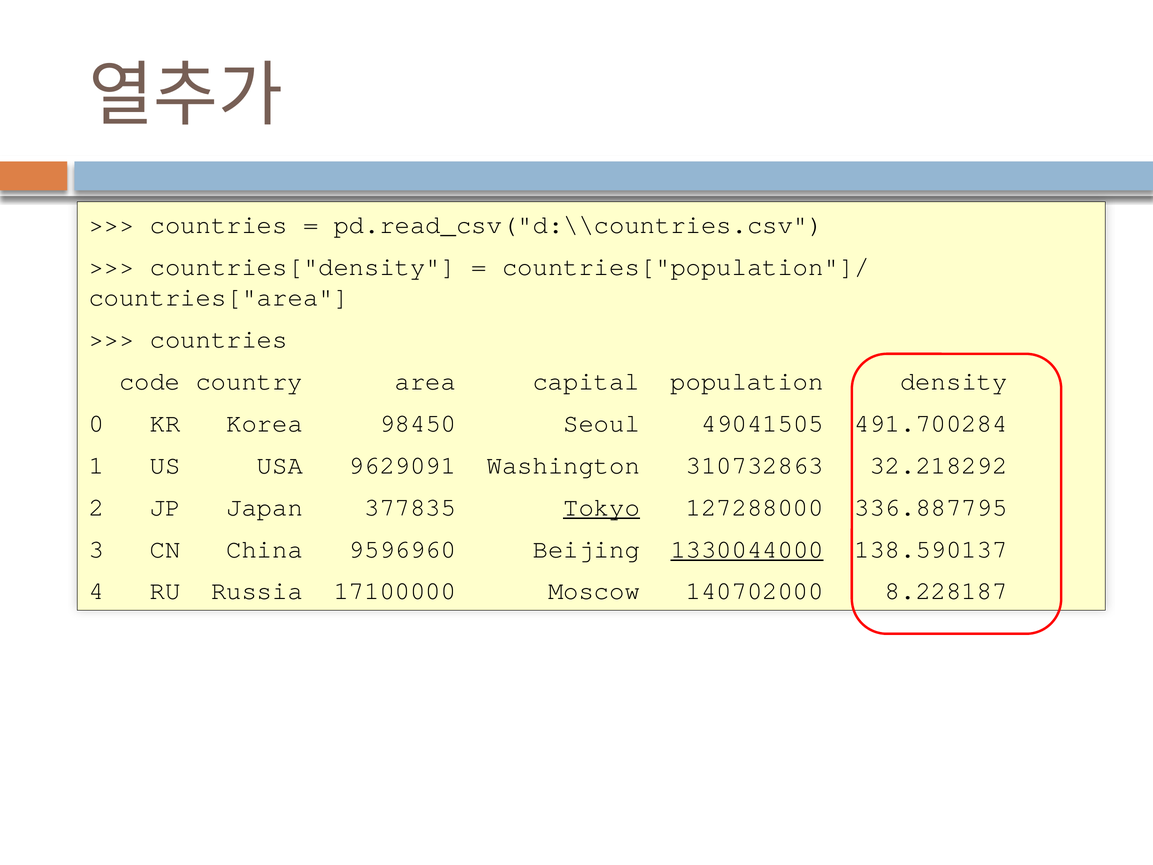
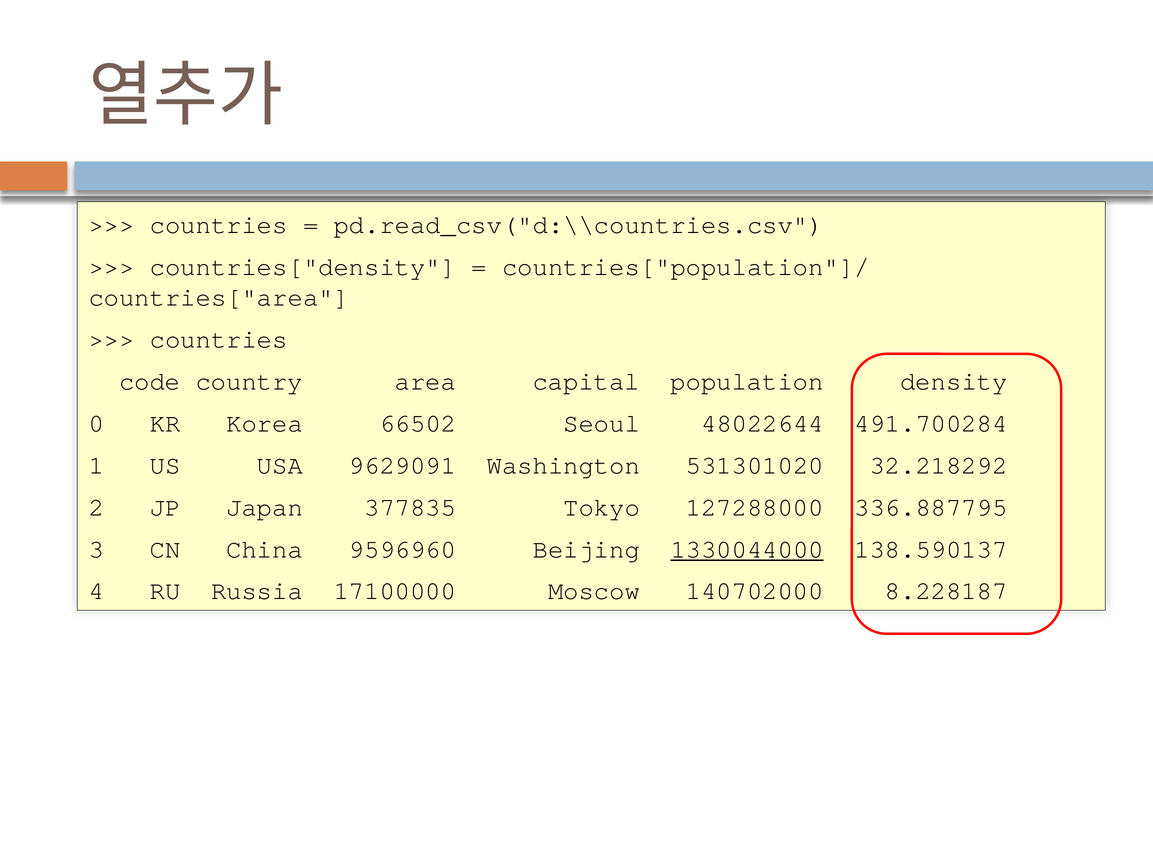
98450: 98450 -> 66502 (418, 423)
49041505: 49041505 -> 48022644 (762, 423)
310732863: 310732863 -> 531301020 (755, 465)
Tokyo underline: present -> none (602, 507)
